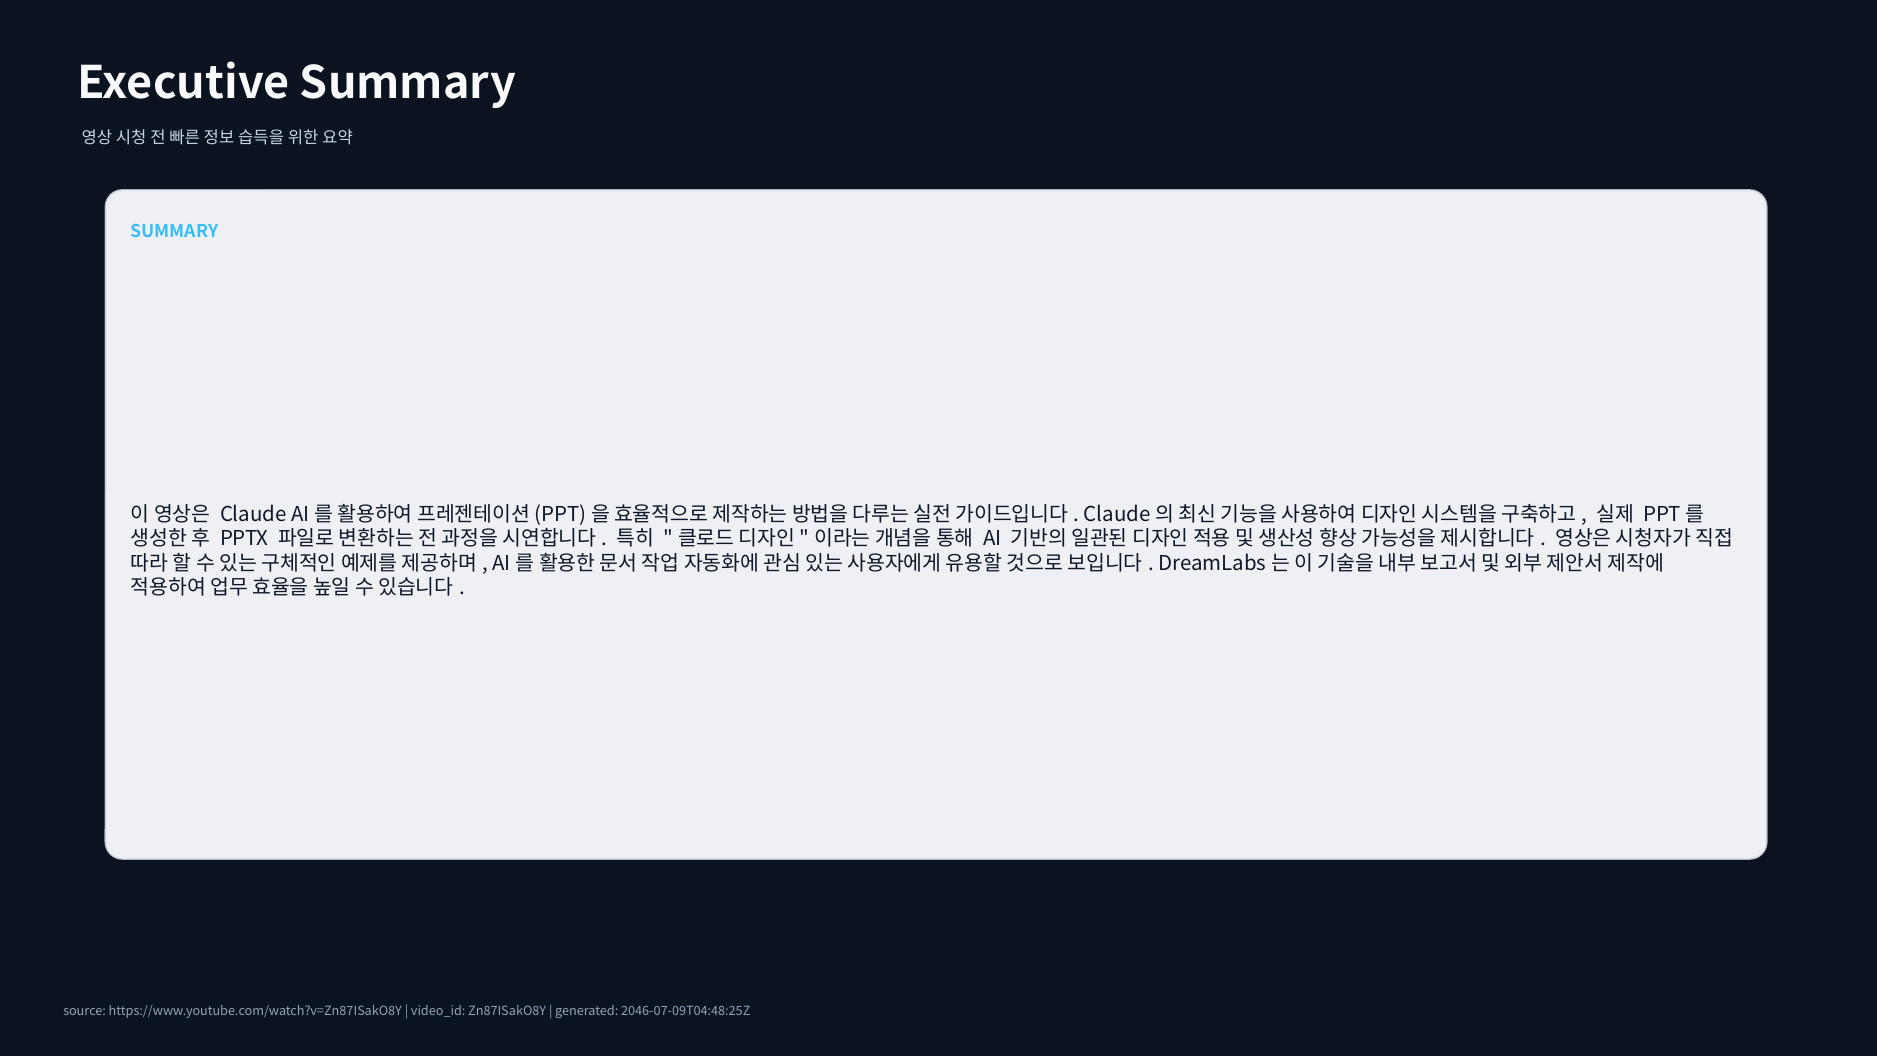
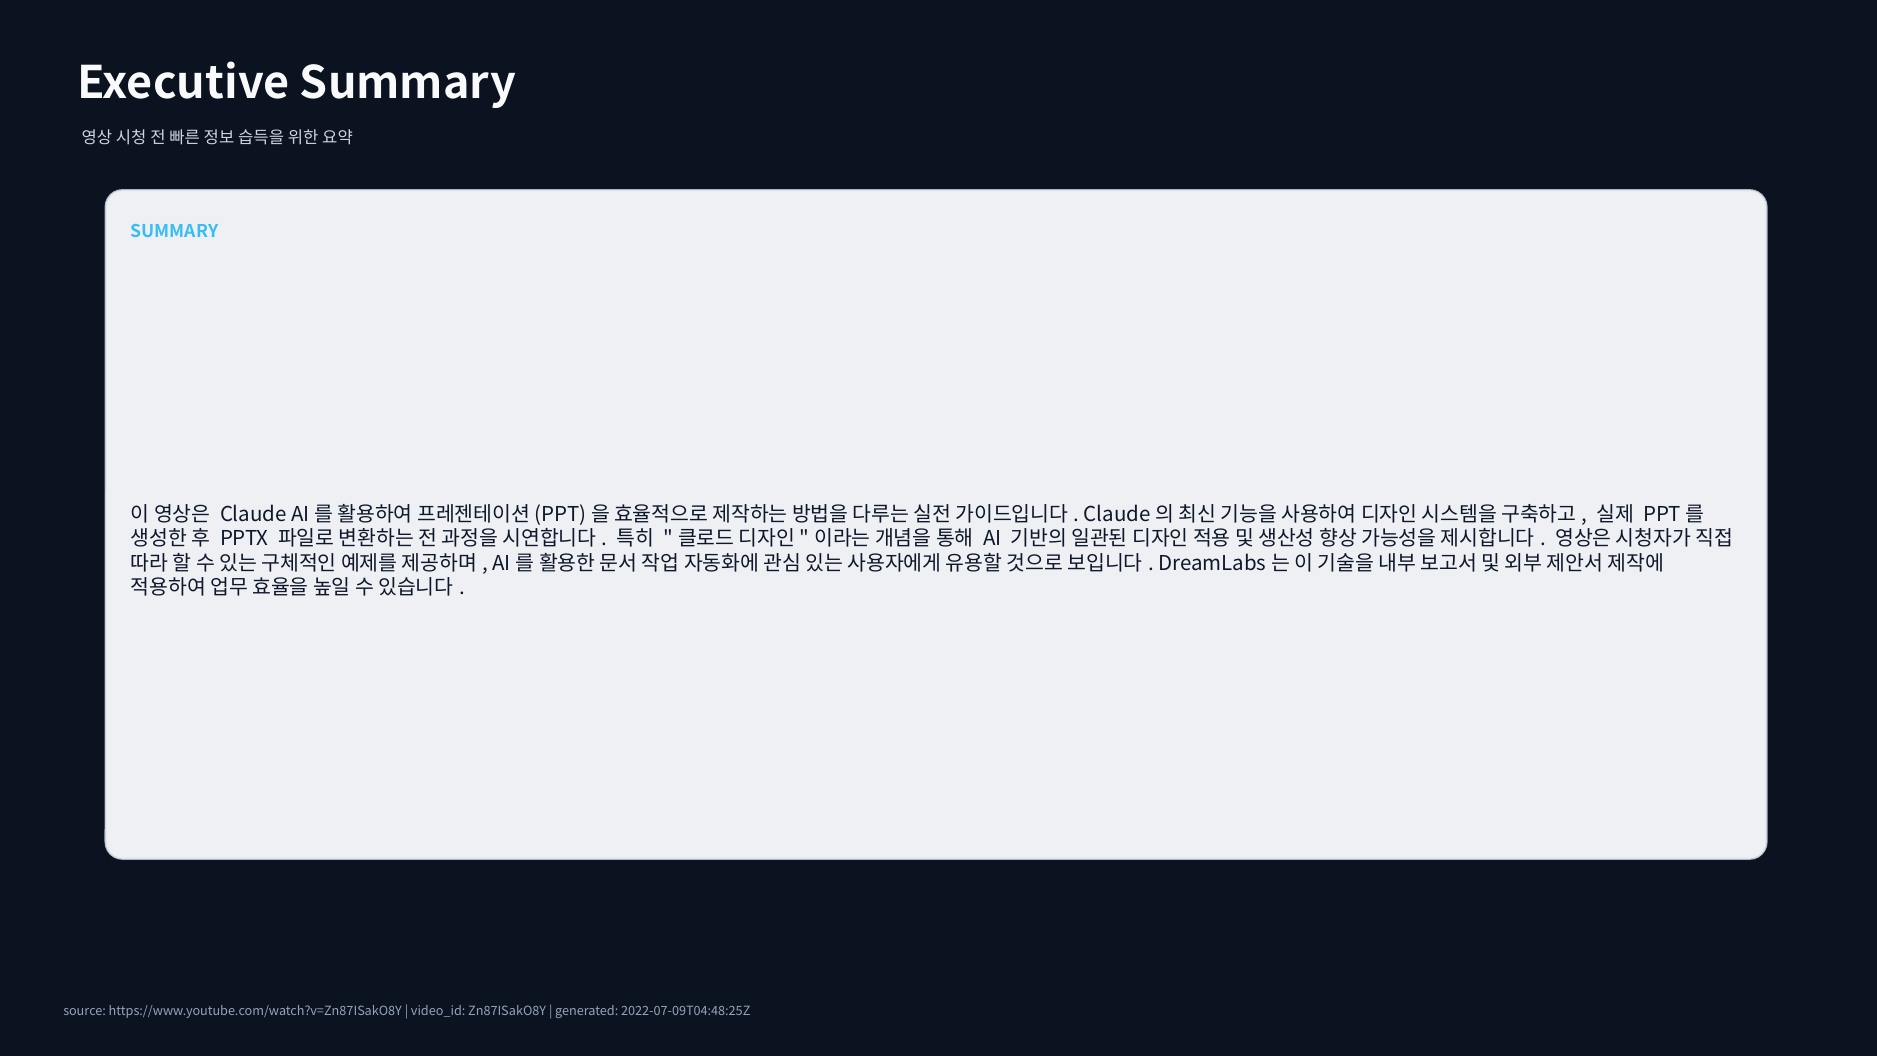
2046-07-09T04:48:25Z: 2046-07-09T04:48:25Z -> 2022-07-09T04:48:25Z (686, 1011)
